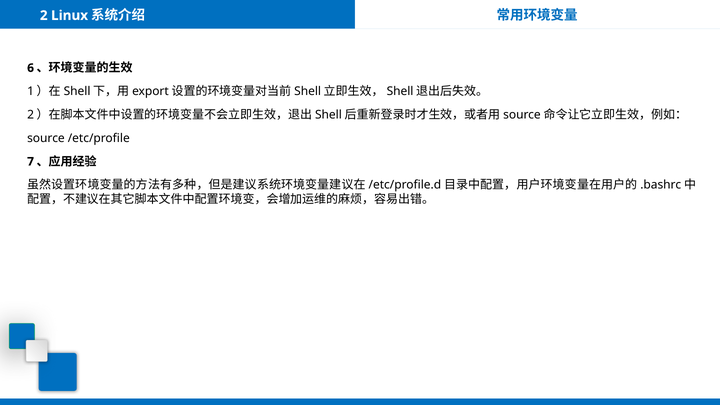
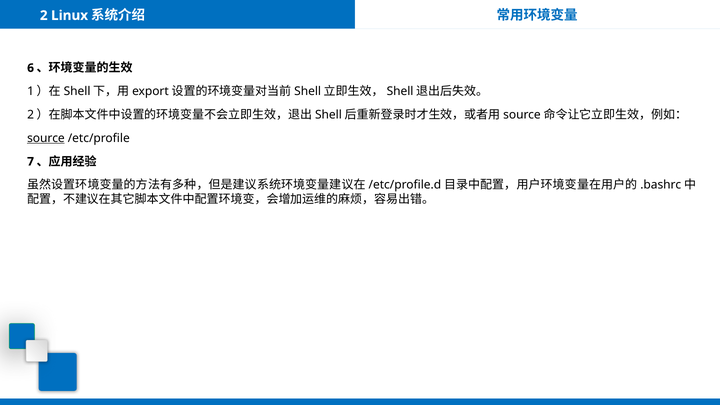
source underline: none -> present (46, 138)
